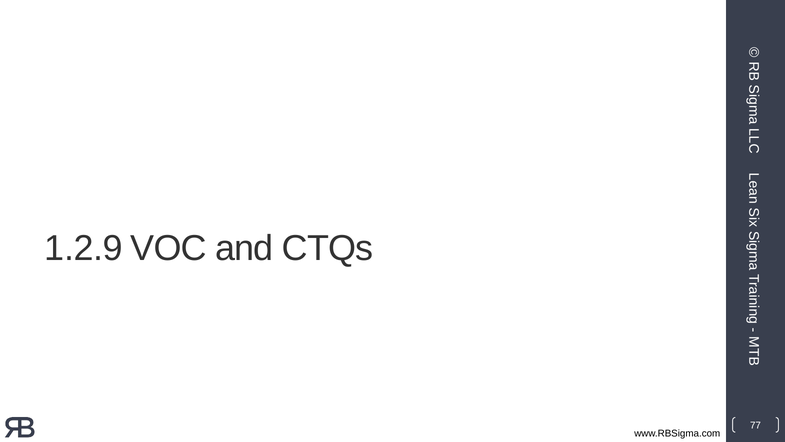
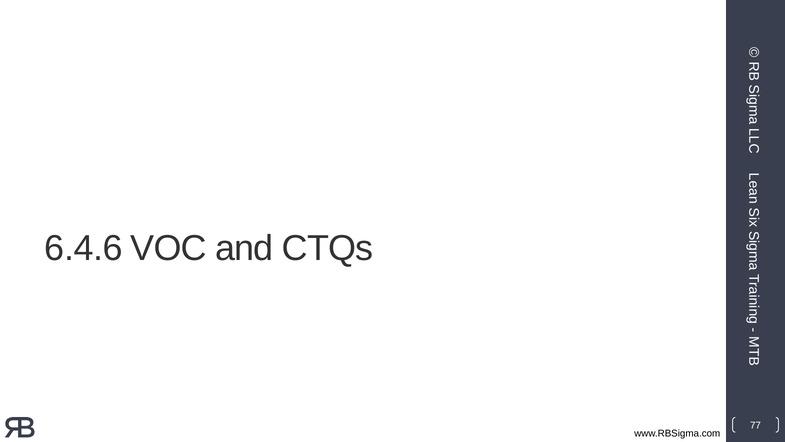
1.2.9: 1.2.9 -> 6.4.6 (84, 248)
